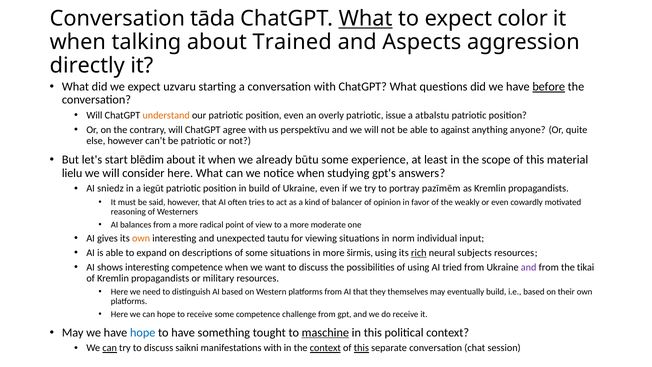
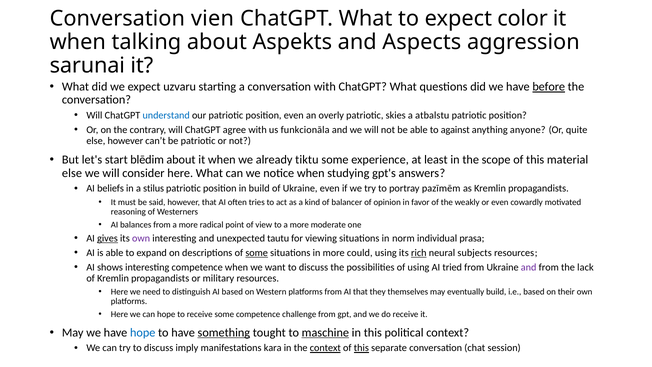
tāda: tāda -> vien (212, 19)
What underline: present -> none (366, 19)
Trained: Trained -> Aspekts (292, 42)
directly: directly -> sarunai (87, 66)
understand colour: orange -> blue (166, 115)
issue: issue -> skies (396, 115)
perspektīvu: perspektīvu -> funkcionāla (305, 130)
būtu: būtu -> tiktu (307, 160)
lielu: lielu -> else (72, 173)
sniedz: sniedz -> beliefs (111, 188)
iegūt: iegūt -> stilus (154, 188)
gives underline: none -> present (107, 238)
own colour: orange -> purple (141, 238)
input: input -> prasa (472, 238)
some underline: none -> present (257, 253)
širmis: širmis -> could (360, 253)
tikai: tikai -> lack (585, 267)
something underline: none -> present (224, 332)
can underline: present -> none (110, 348)
saikni: saikni -> imply (187, 348)
manifestations with: with -> kara (273, 348)
